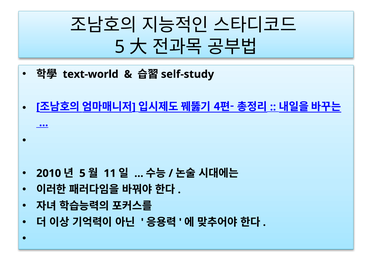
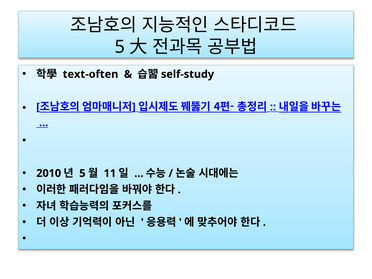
text-world: text-world -> text-often (91, 74)
